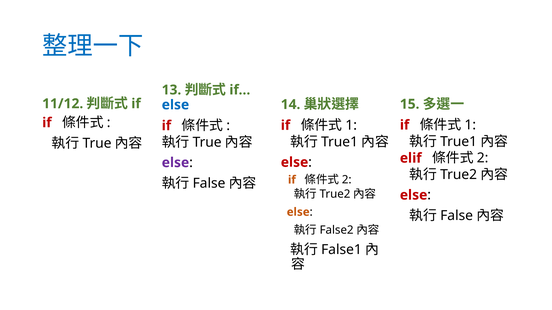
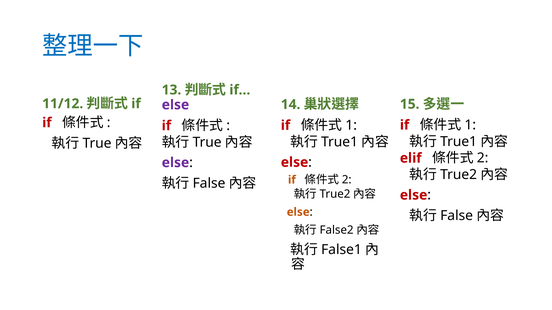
else colour: blue -> purple (175, 105)
